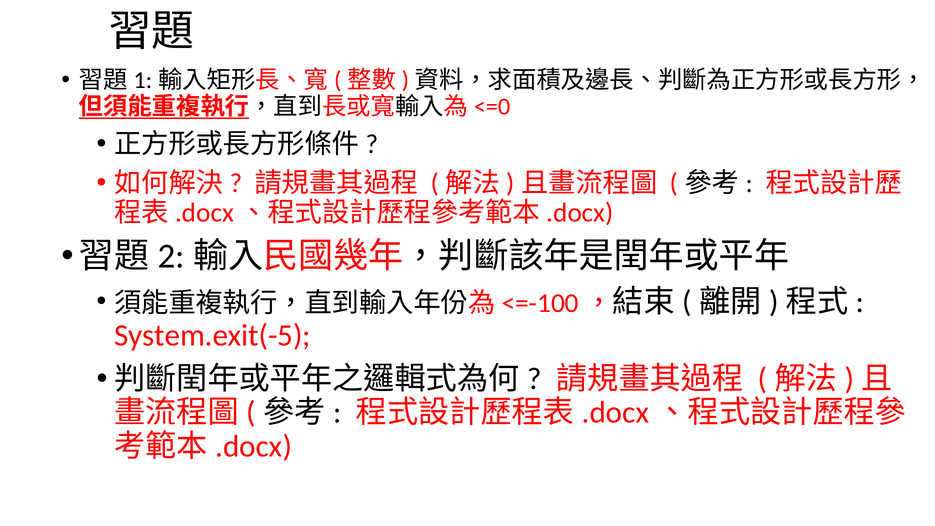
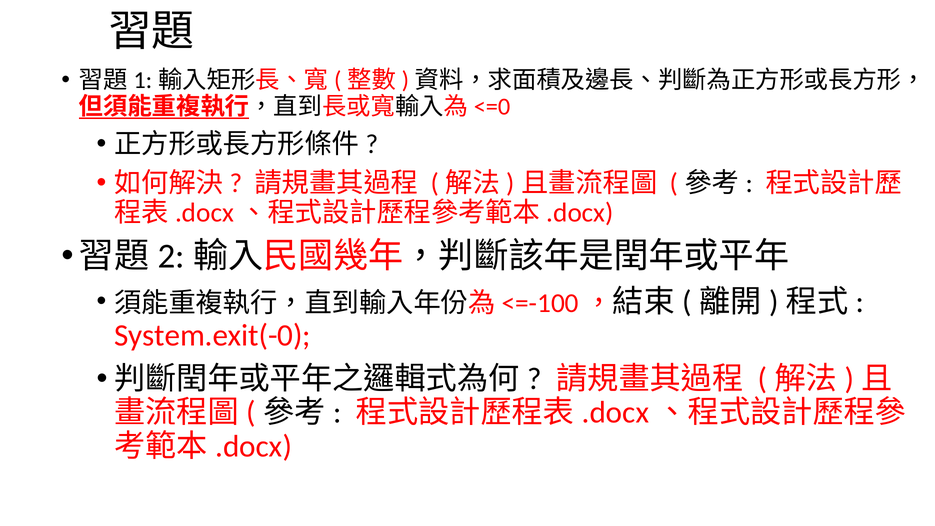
System.exit(-5: System.exit(-5 -> System.exit(-0 (212, 335)
